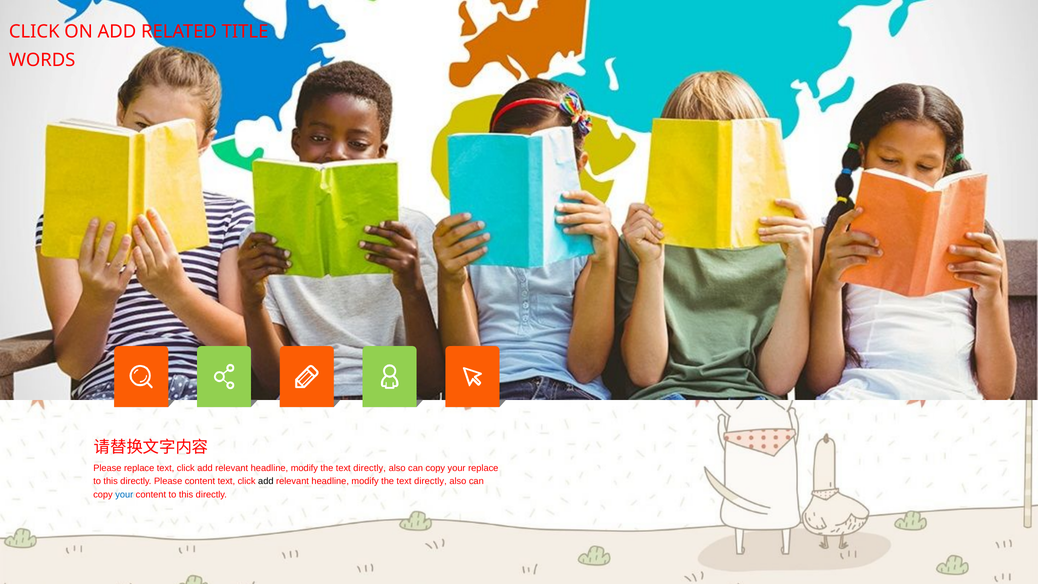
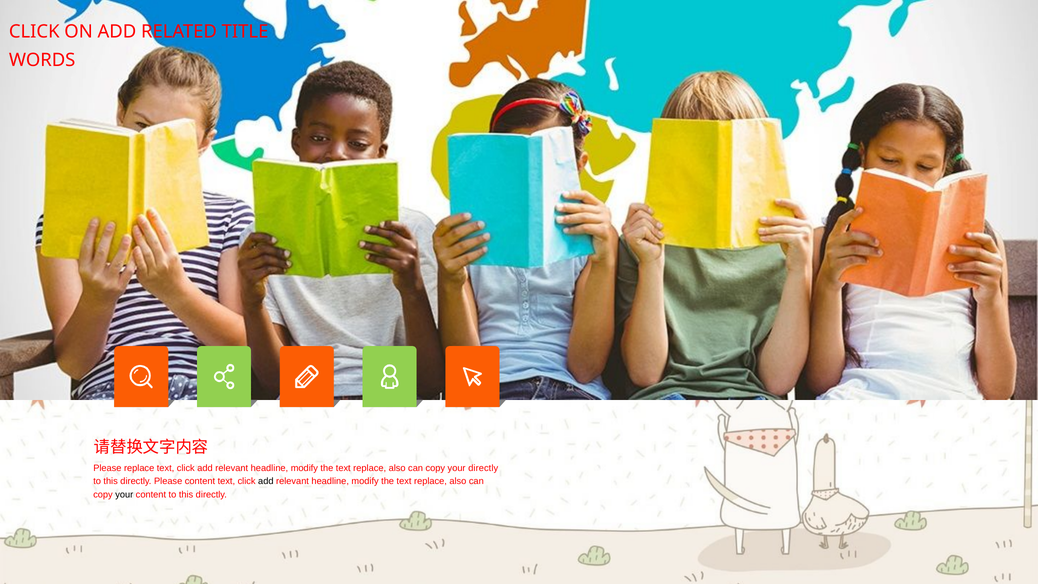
directly: directly -> replace (370, 468)
your replace: replace -> directly (483, 468)
directly: directly -> replace (430, 481)
your colour: blue -> black (124, 495)
